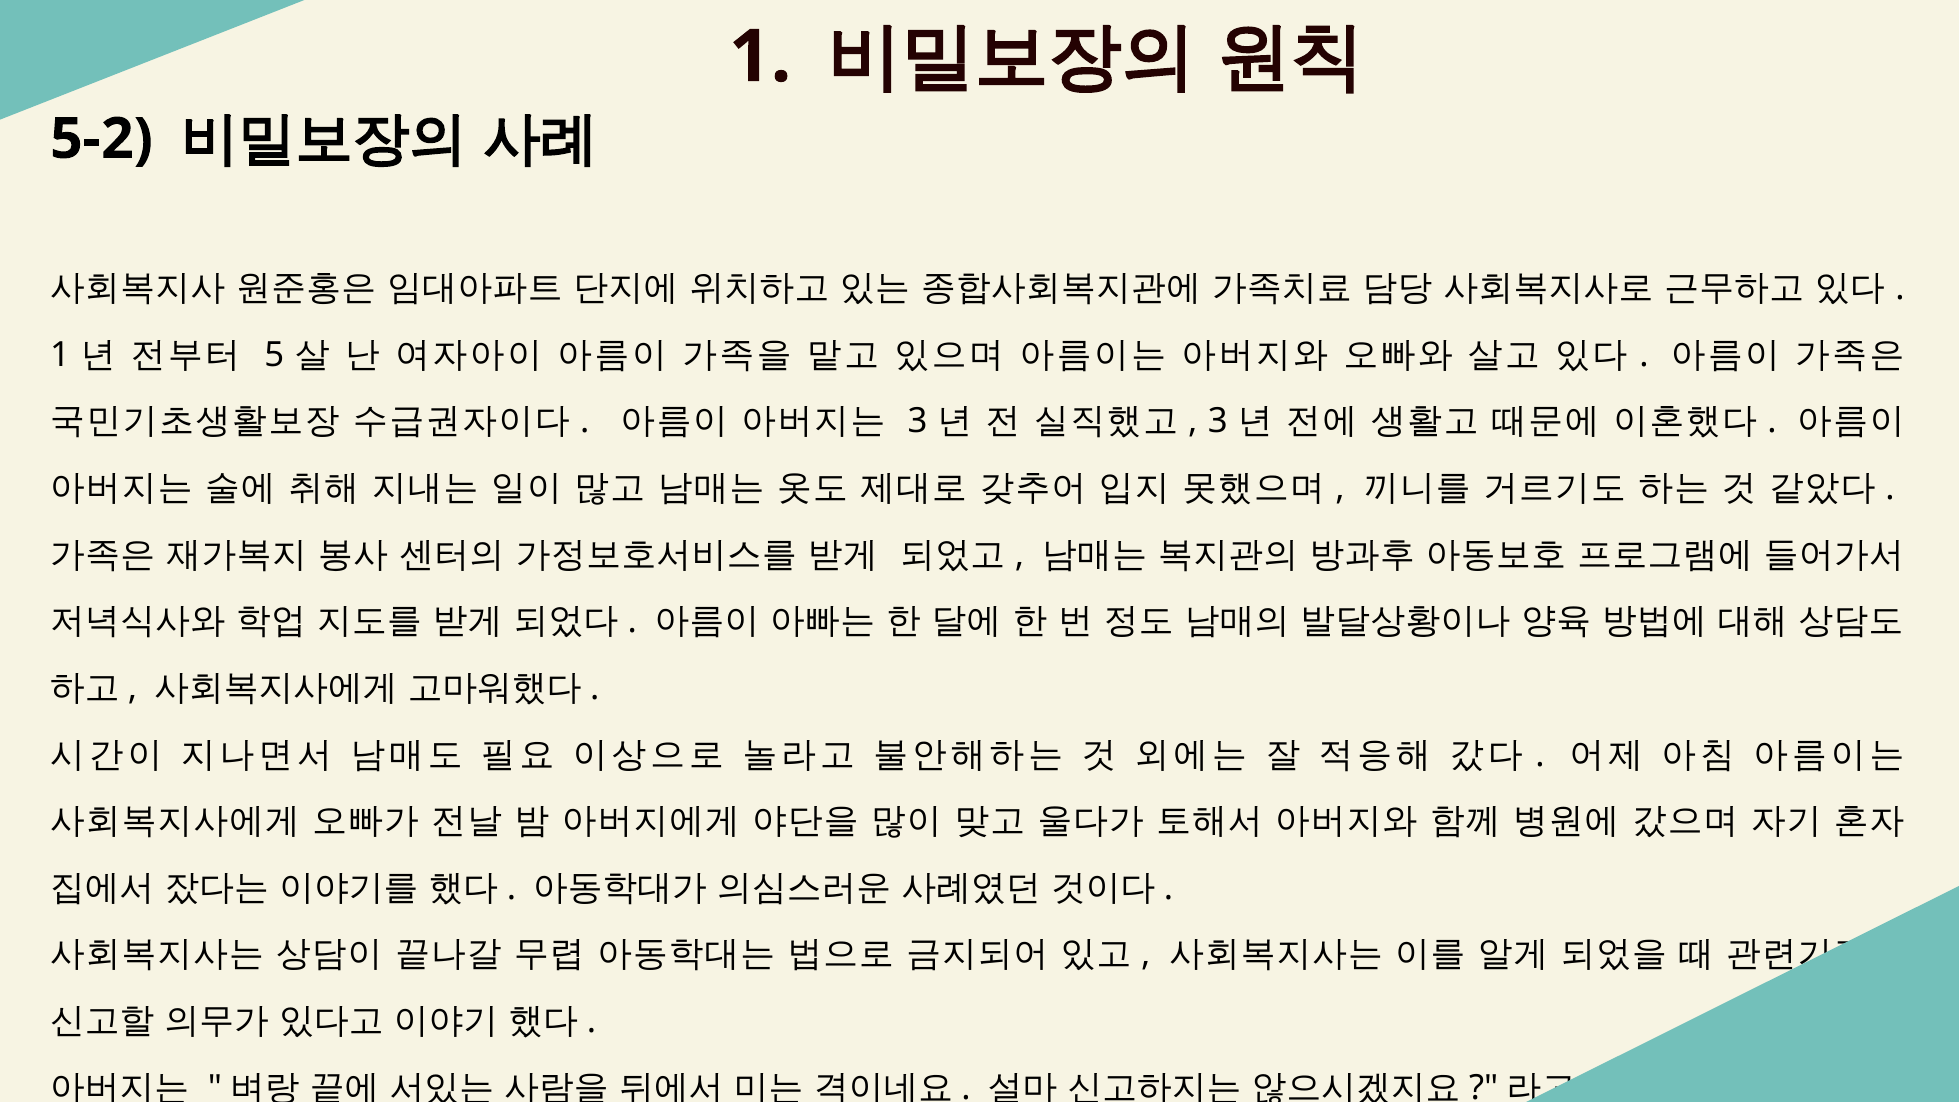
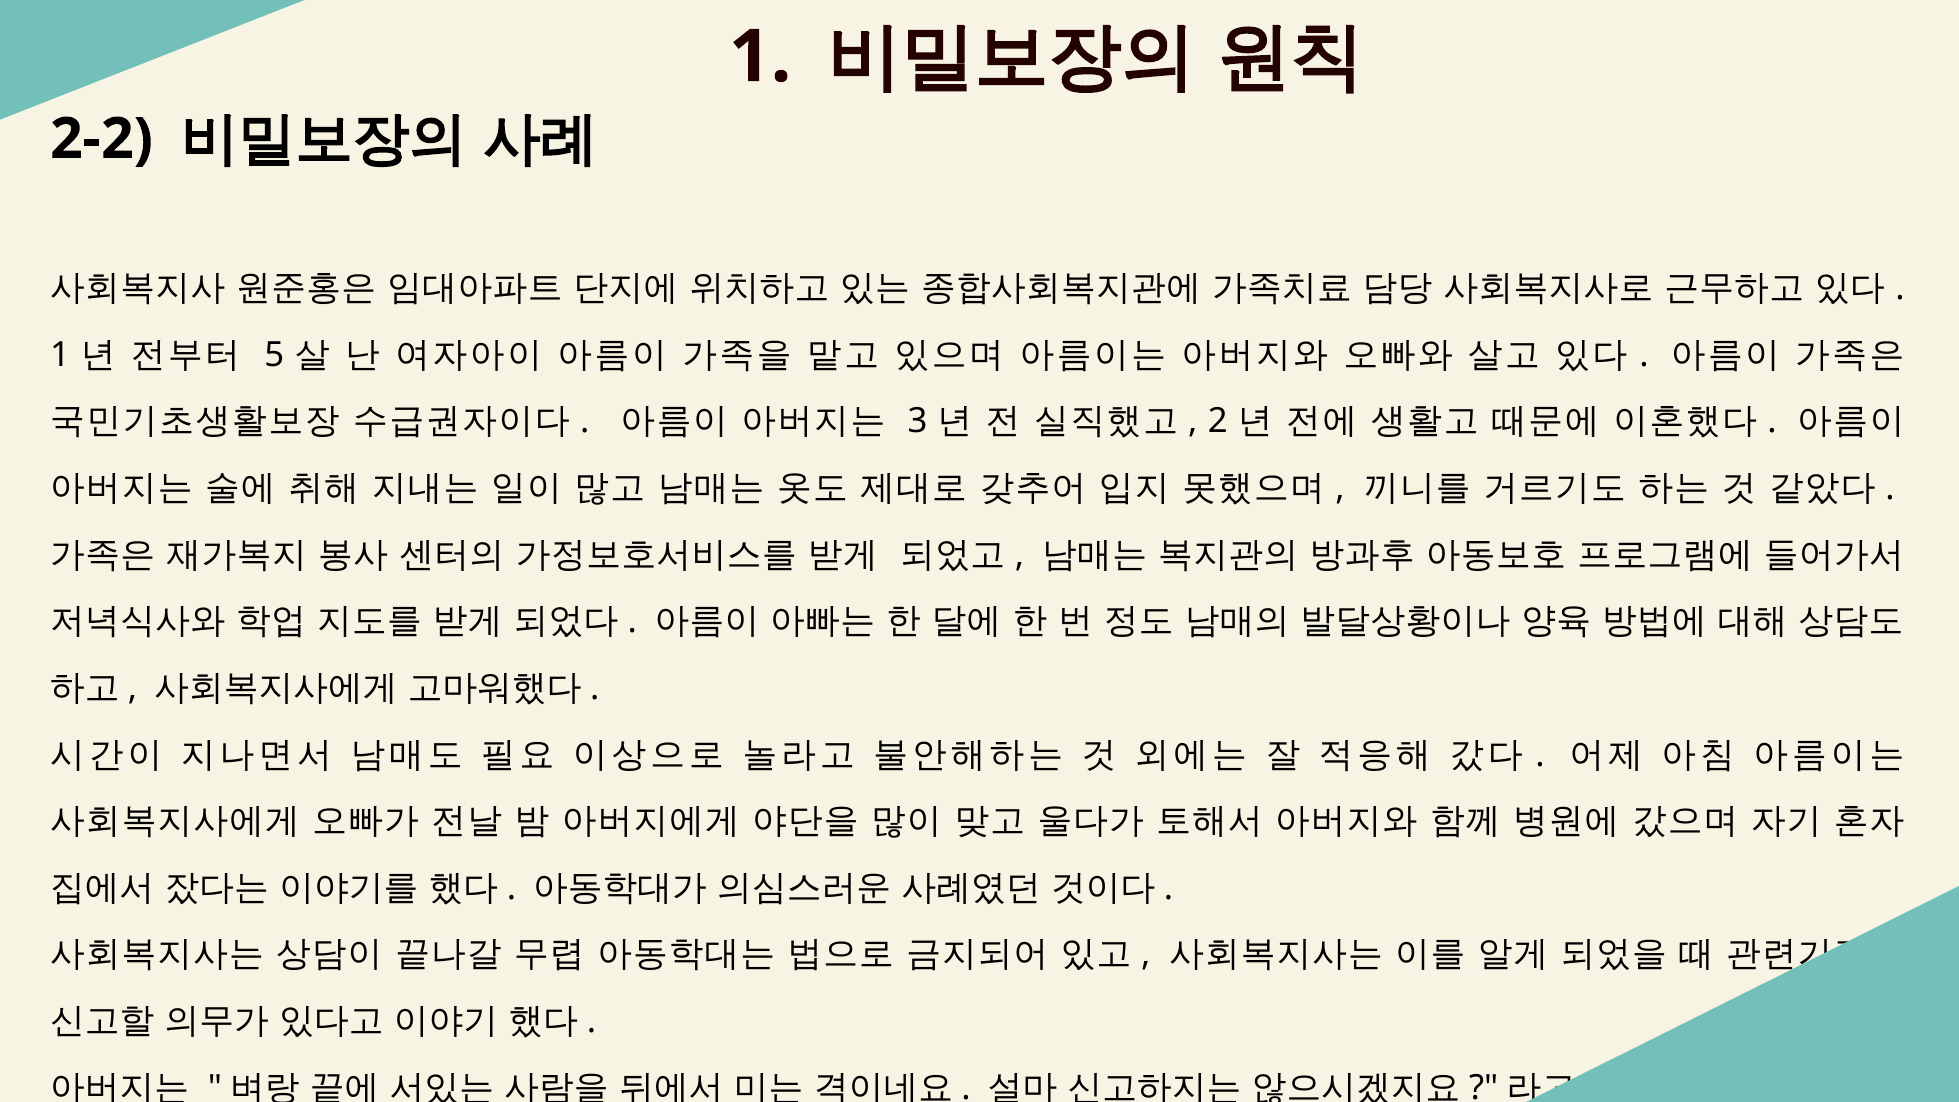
5-2: 5-2 -> 2-2 (102, 139)
3: 3 -> 2 (1218, 421)
